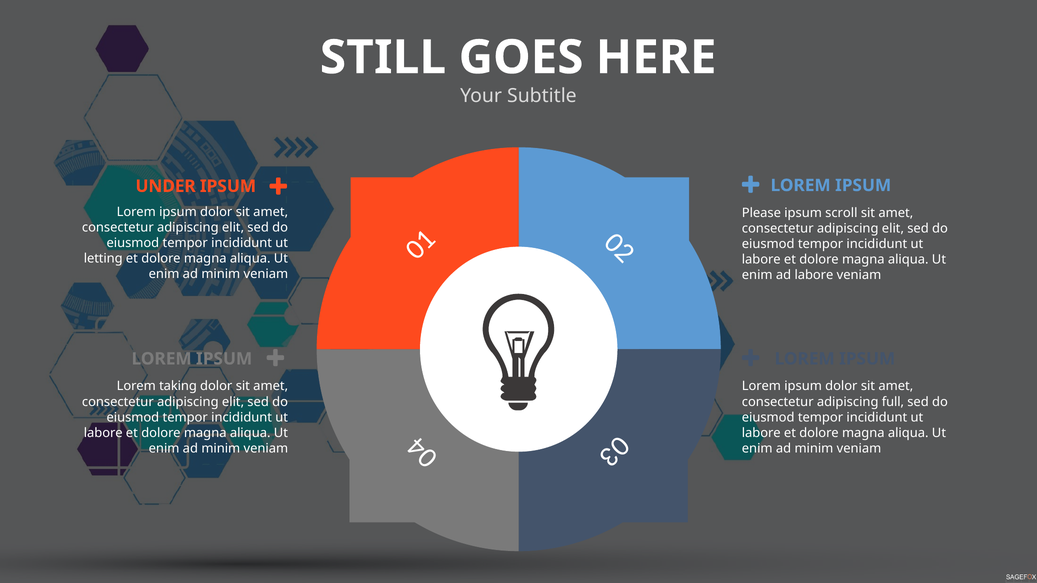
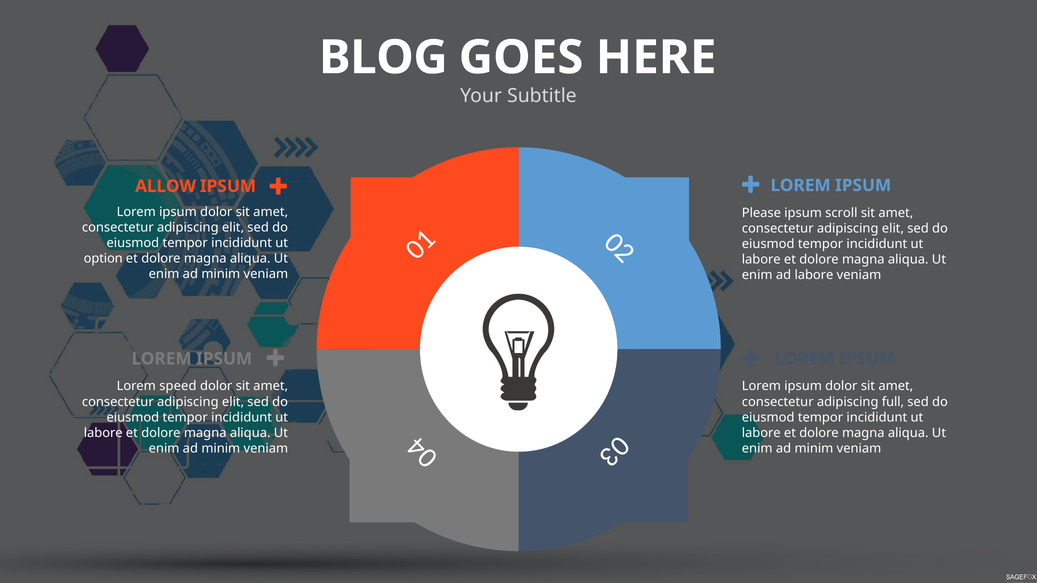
STILL: STILL -> BLOG (383, 58)
UNDER: UNDER -> ALLOW (166, 186)
letting: letting -> option (103, 259)
taking: taking -> speed (178, 386)
